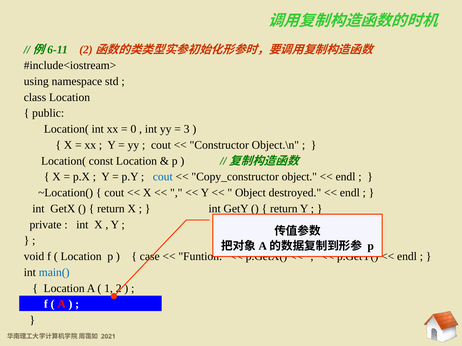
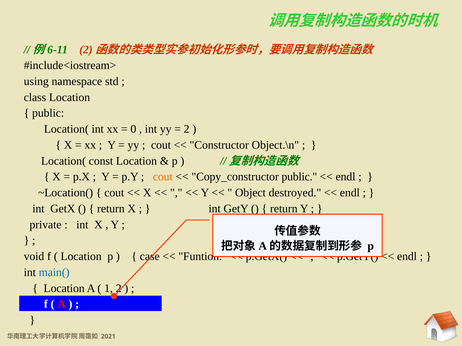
3: 3 -> 2 (187, 129)
cout colour: blue -> orange (163, 177)
Copy_constructor object: object -> public (299, 177)
